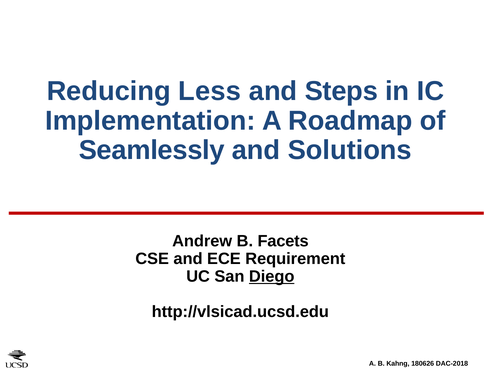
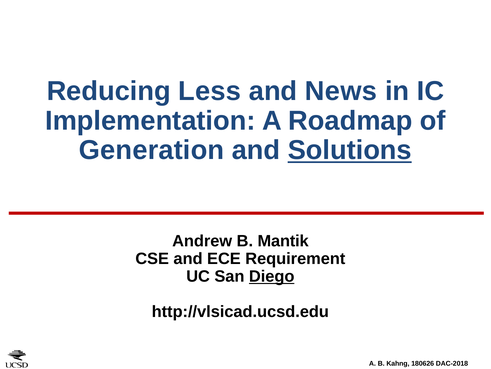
Steps: Steps -> News (341, 91)
Seamlessly: Seamlessly -> Generation (152, 150)
Solutions underline: none -> present (350, 150)
Facets: Facets -> Mantik (283, 241)
